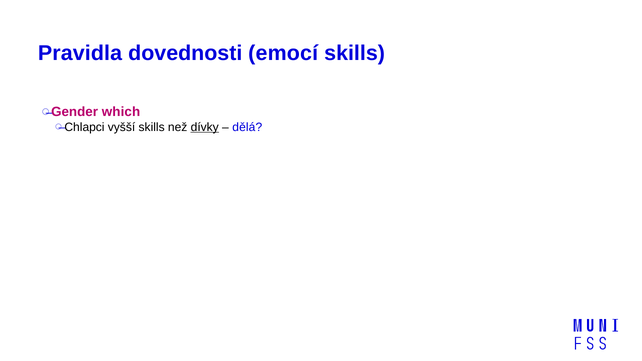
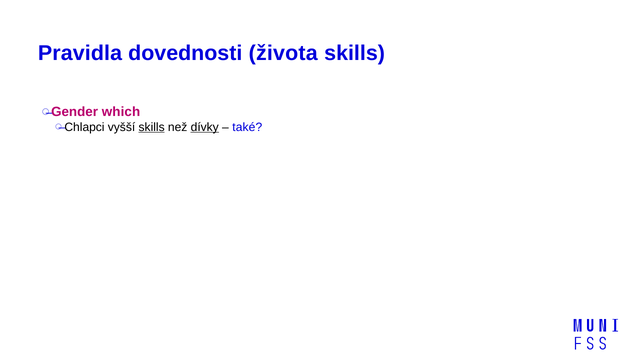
emocí: emocí -> života (283, 53)
skills underline: none -> present (152, 127)
dělá: dělá -> také (247, 127)
